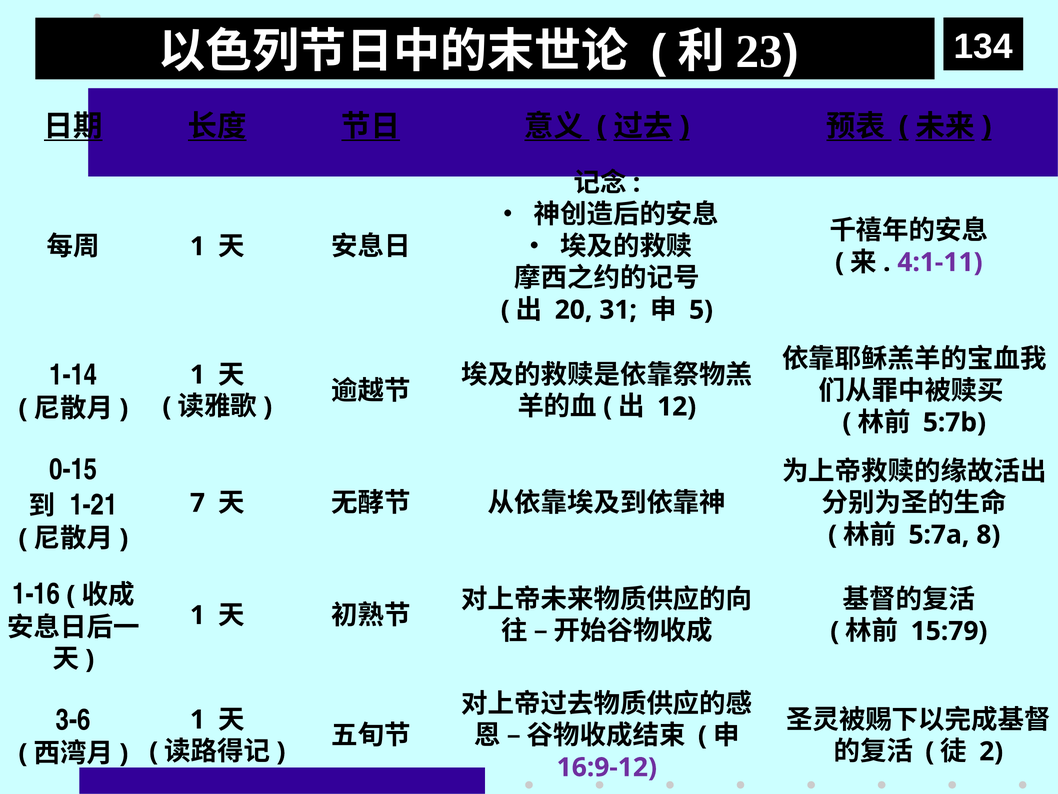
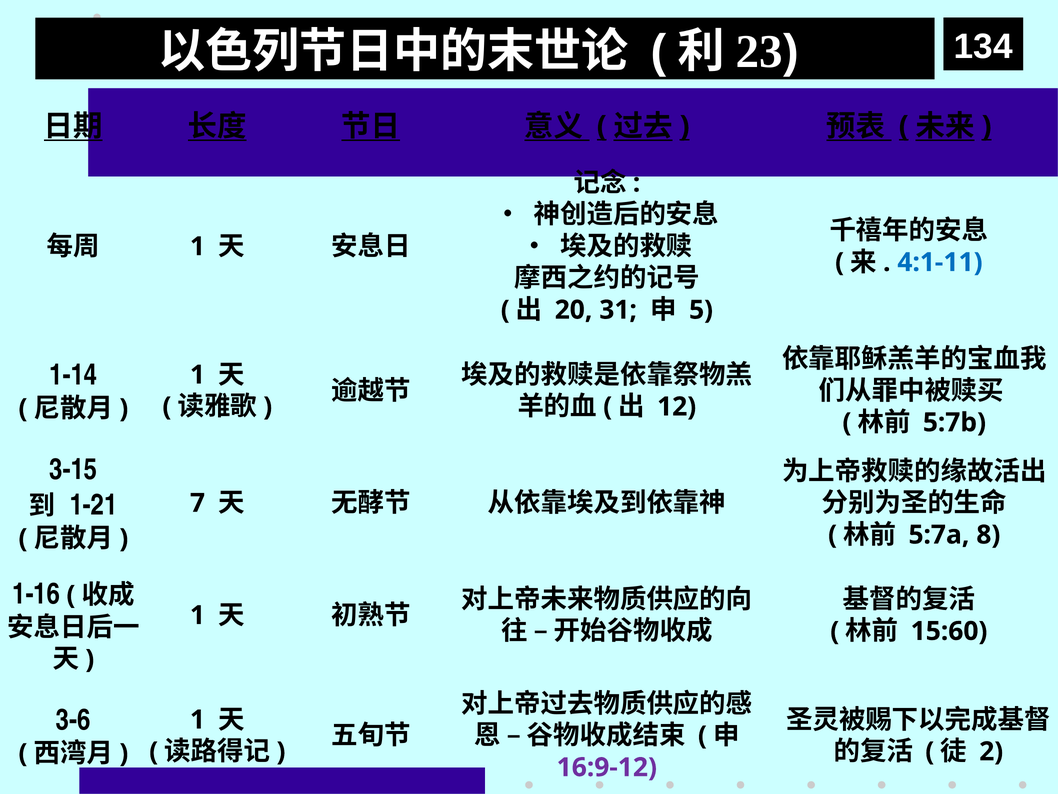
4:1-11 colour: purple -> blue (940, 262)
0-15: 0-15 -> 3-15 (73, 469)
15:79: 15:79 -> 15:60 (949, 631)
